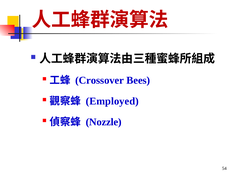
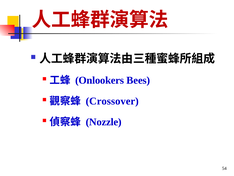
Crossover: Crossover -> Onlookers (100, 80)
Employed: Employed -> Crossover (112, 101)
